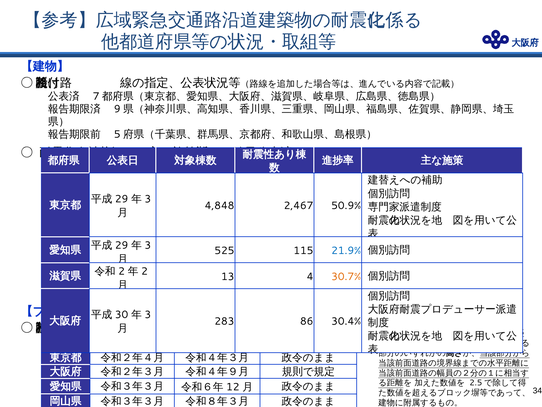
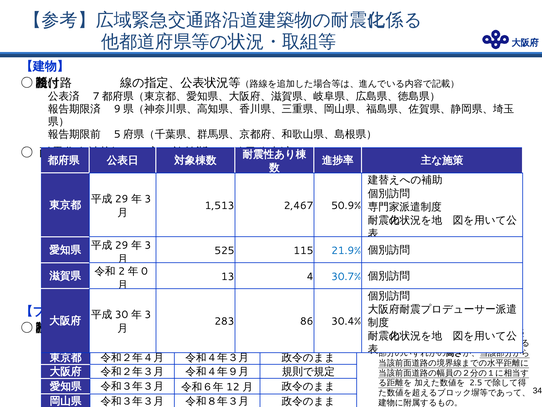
4,848: 4,848 -> 1,513 (220, 205)
2: 2 -> 0 (144, 271)
30.7% colour: orange -> blue (346, 276)
